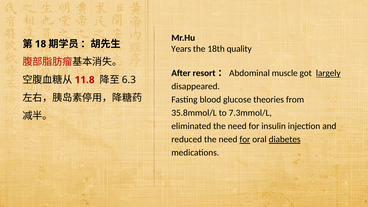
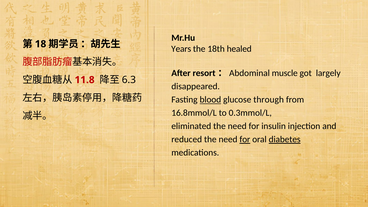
quality: quality -> healed (239, 49)
largely underline: present -> none (328, 73)
blood underline: none -> present (210, 100)
theories: theories -> through (269, 100)
35.8mmol/L: 35.8mmol/L -> 16.8mmol/L (194, 113)
7.3mmol/L: 7.3mmol/L -> 0.3mmol/L (250, 113)
